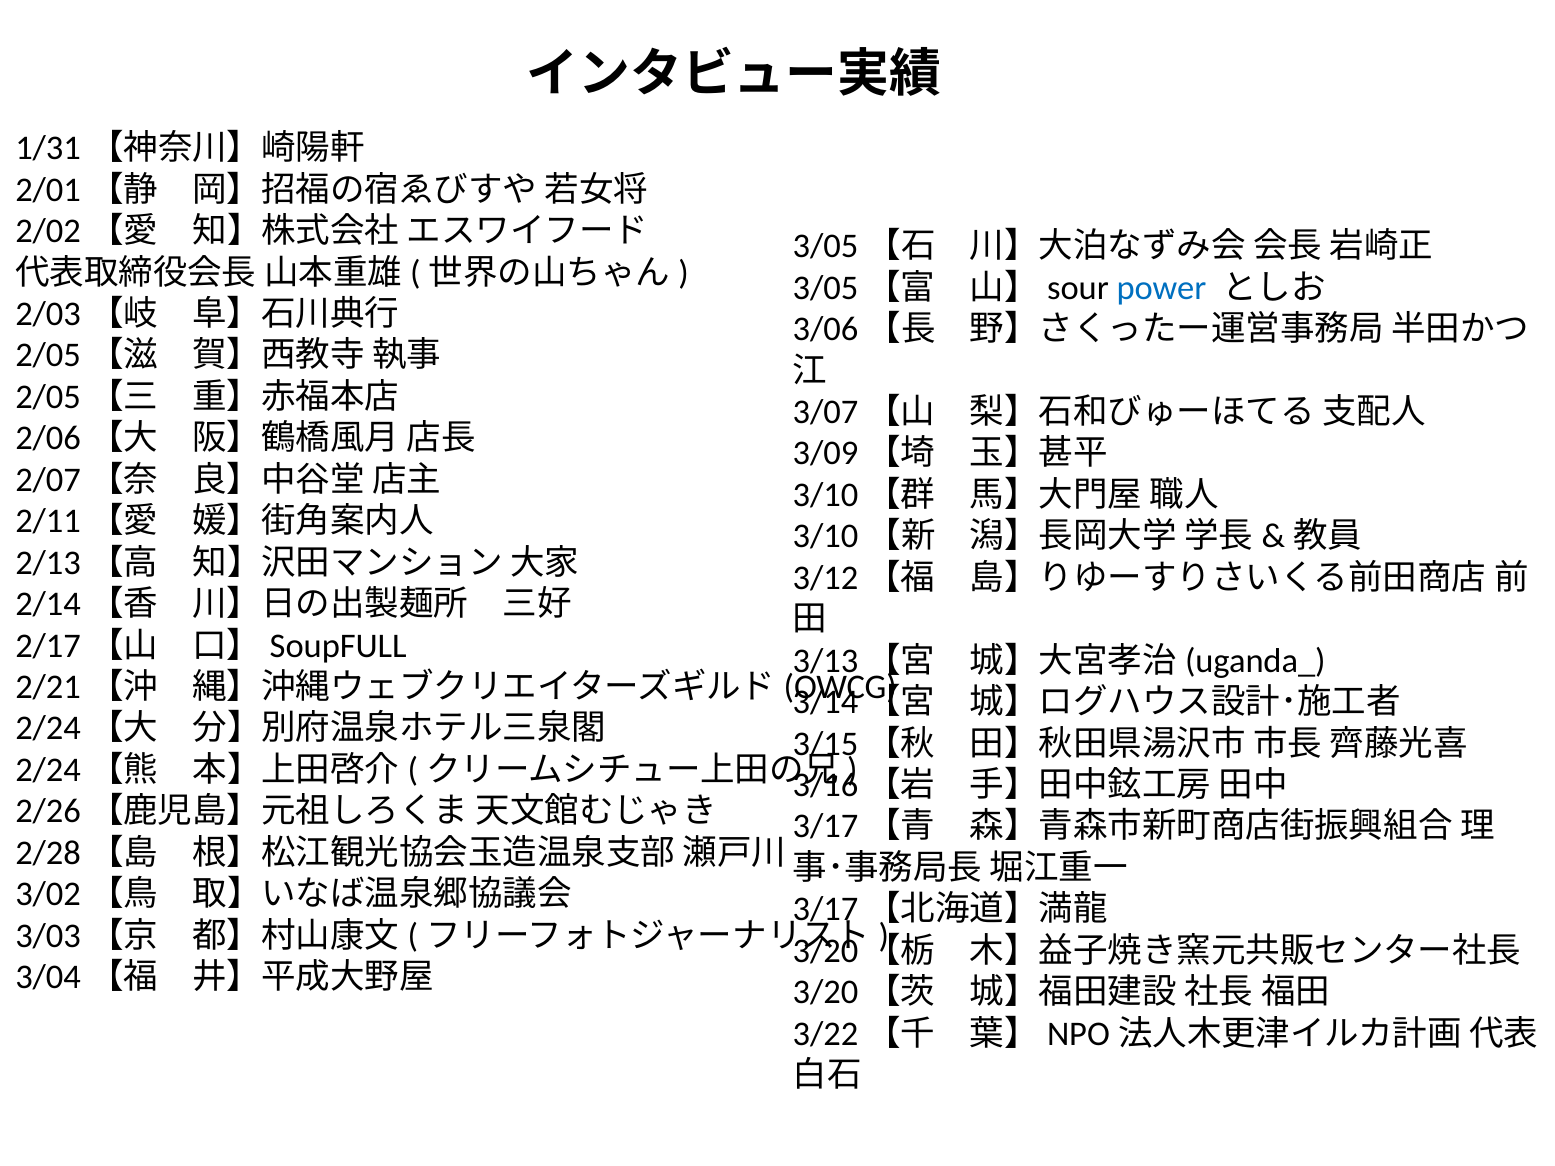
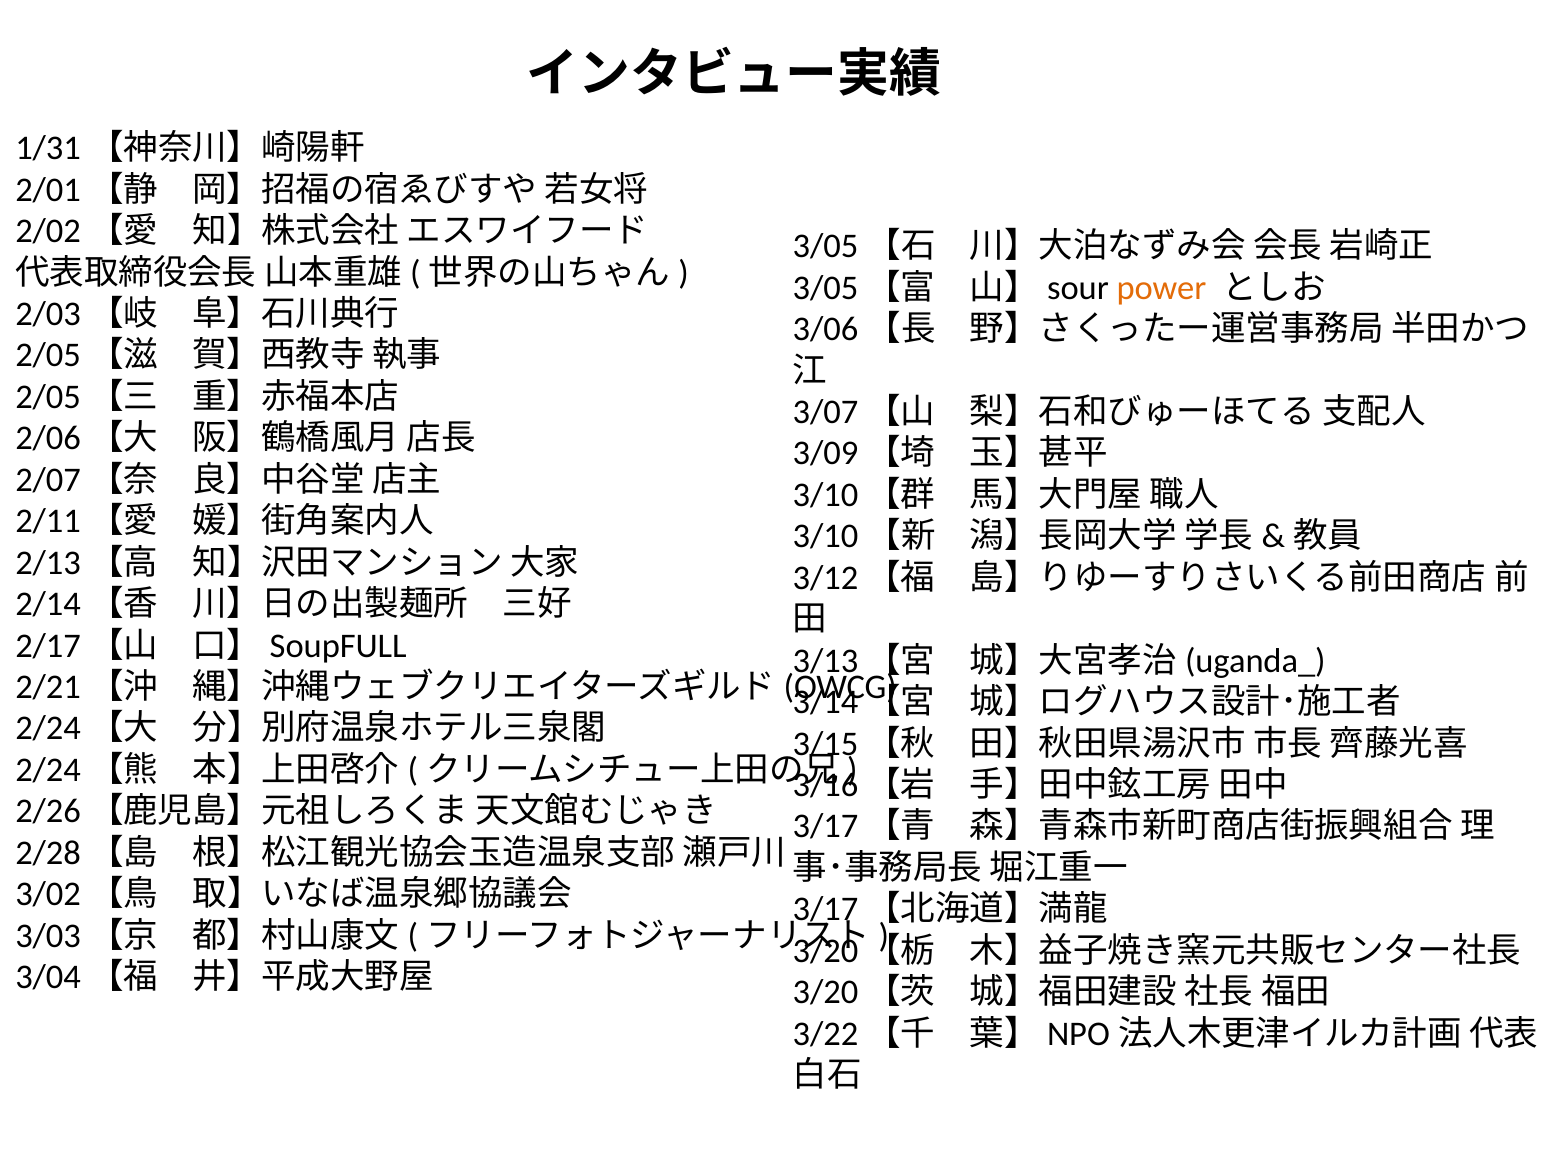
power colour: blue -> orange (1161, 288)
